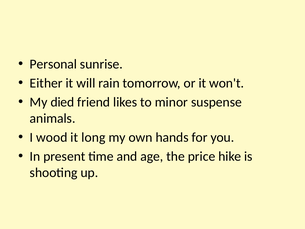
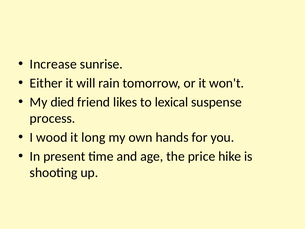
Personal: Personal -> Increase (53, 64)
minor: minor -> lexical (172, 102)
animals: animals -> process (53, 118)
